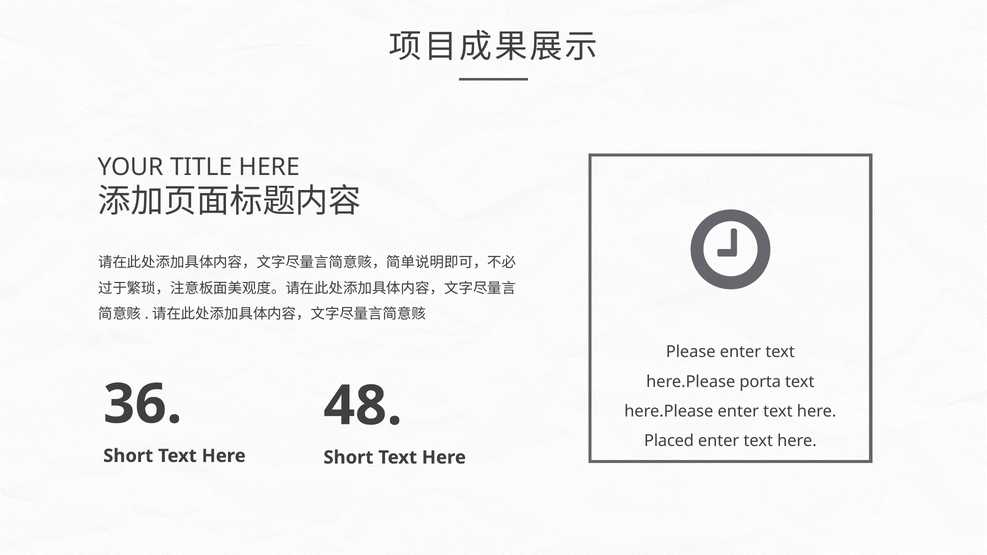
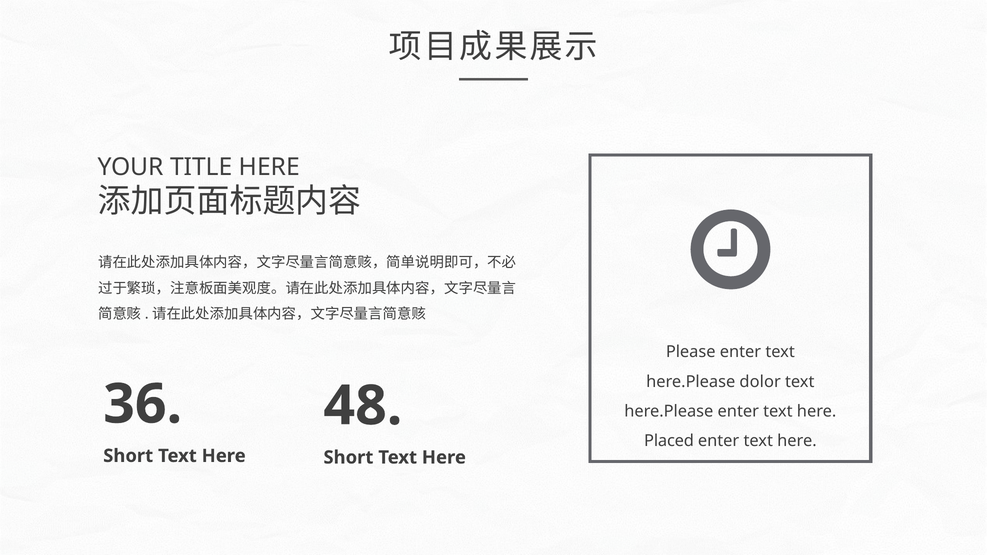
porta: porta -> dolor (760, 382)
